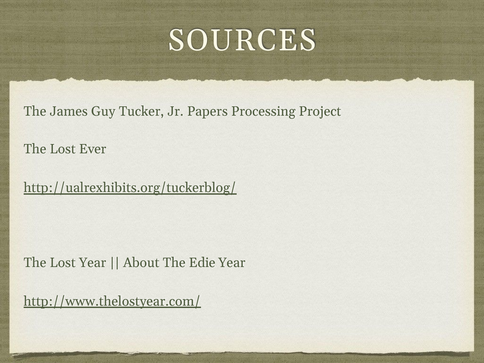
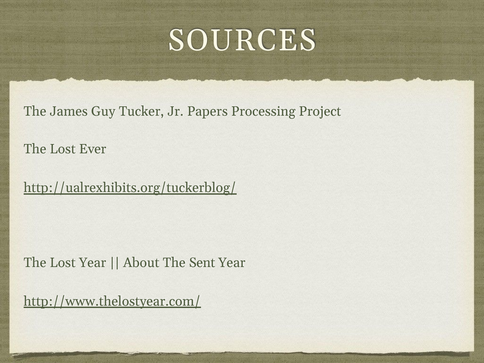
Edie: Edie -> Sent (202, 263)
